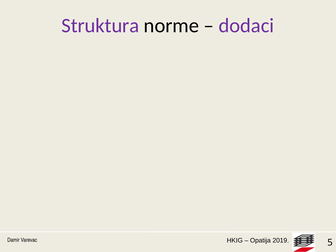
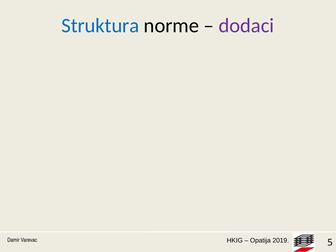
Struktura colour: purple -> blue (100, 26)
